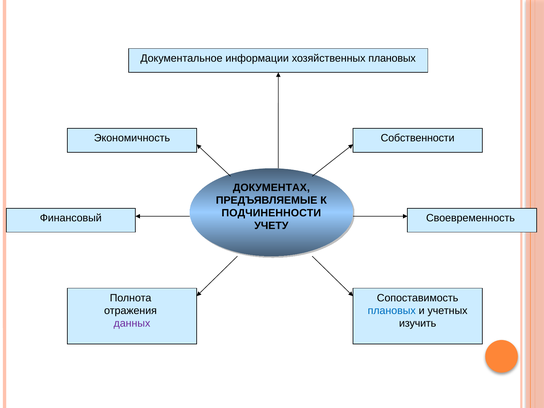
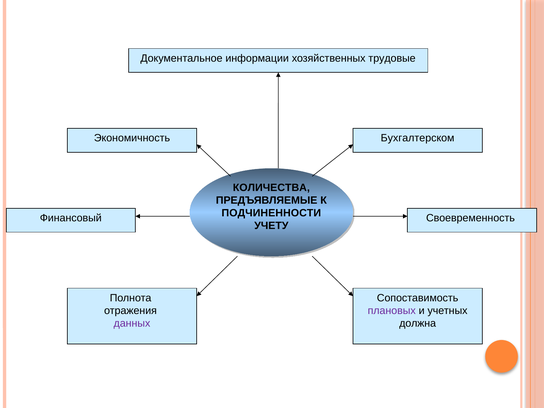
хозяйственных плановых: плановых -> трудовые (392, 58)
Собственности: Собственности -> Бухгалтерском (418, 138)
ДОКУМЕНТАХ: ДОКУМЕНТАХ -> КОЛИЧЕСТВА (271, 188)
плановых colour: blue -> purple (392, 311)
изучить: изучить -> должна (418, 323)
